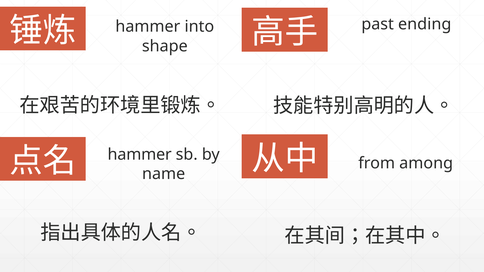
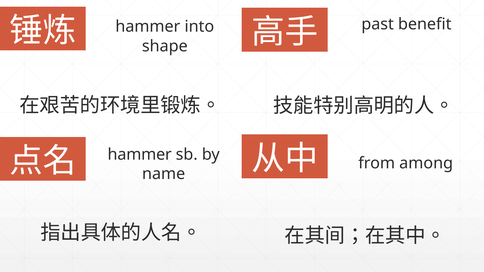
ending: ending -> benefit (425, 24)
